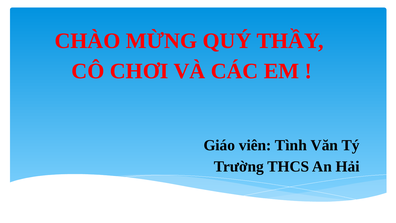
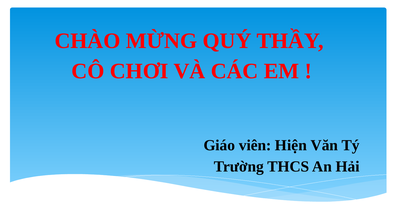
Tình: Tình -> Hiện (291, 145)
